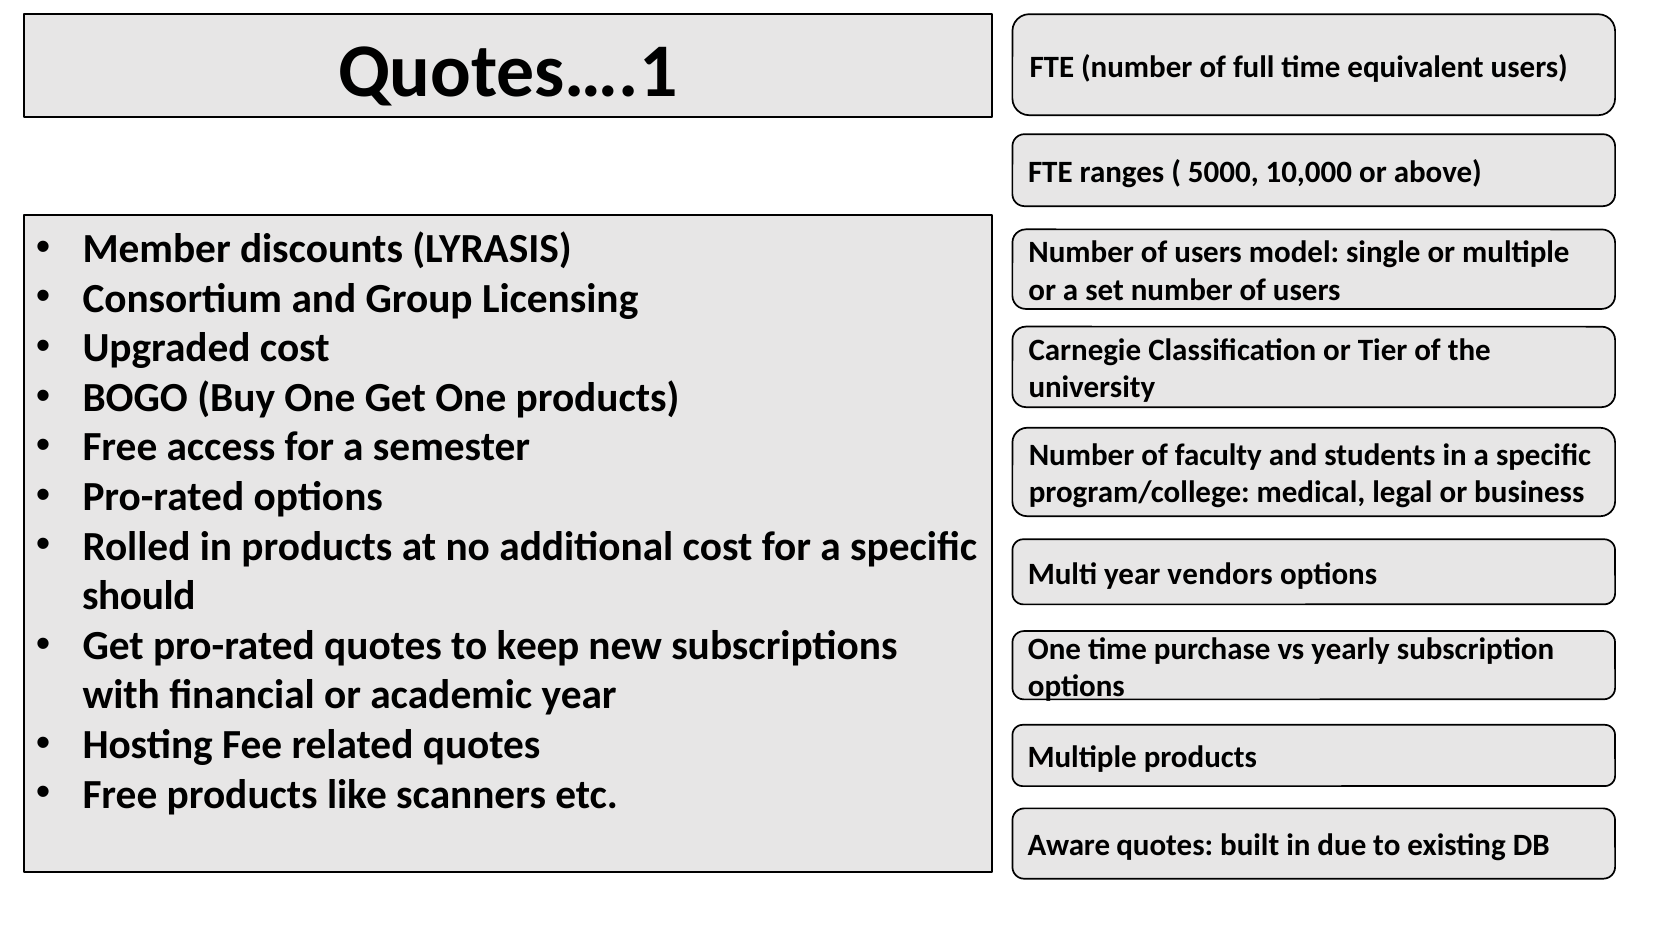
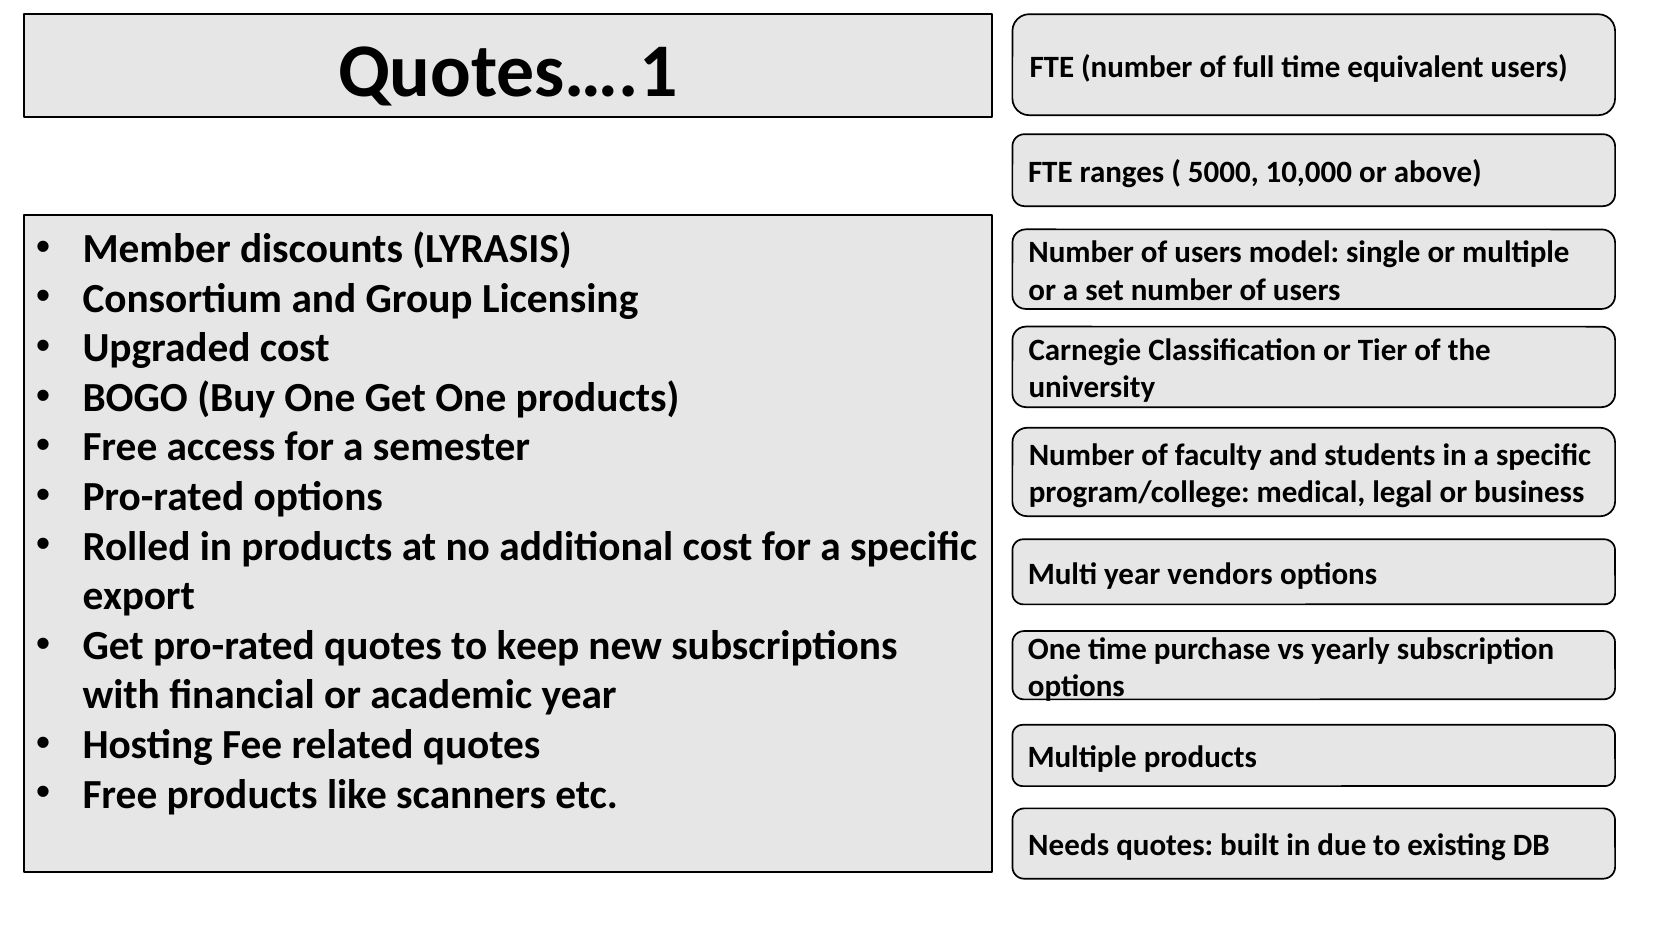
should: should -> export (139, 596)
Aware: Aware -> Needs (1069, 846)
